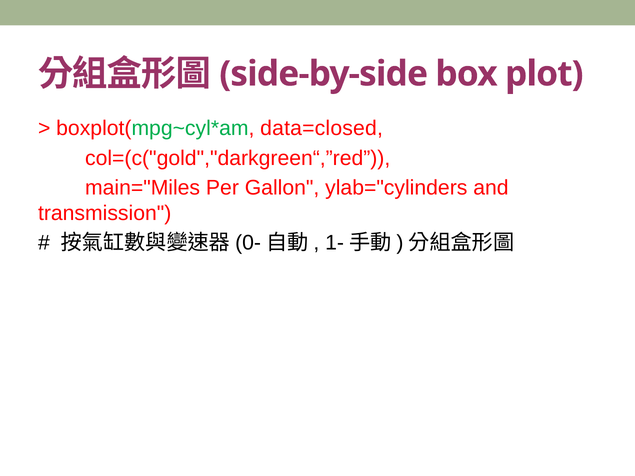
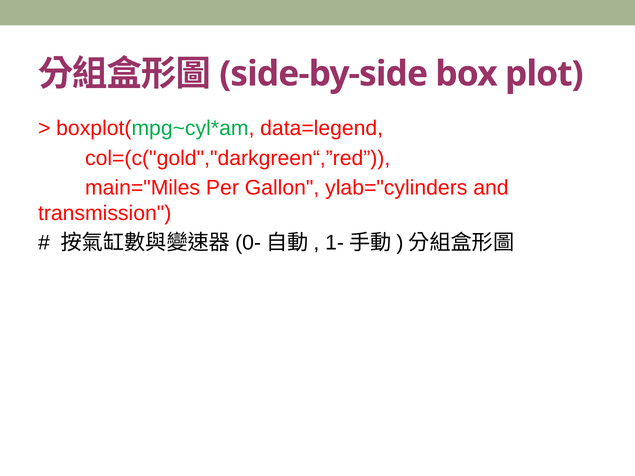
data=closed: data=closed -> data=legend (322, 128)
